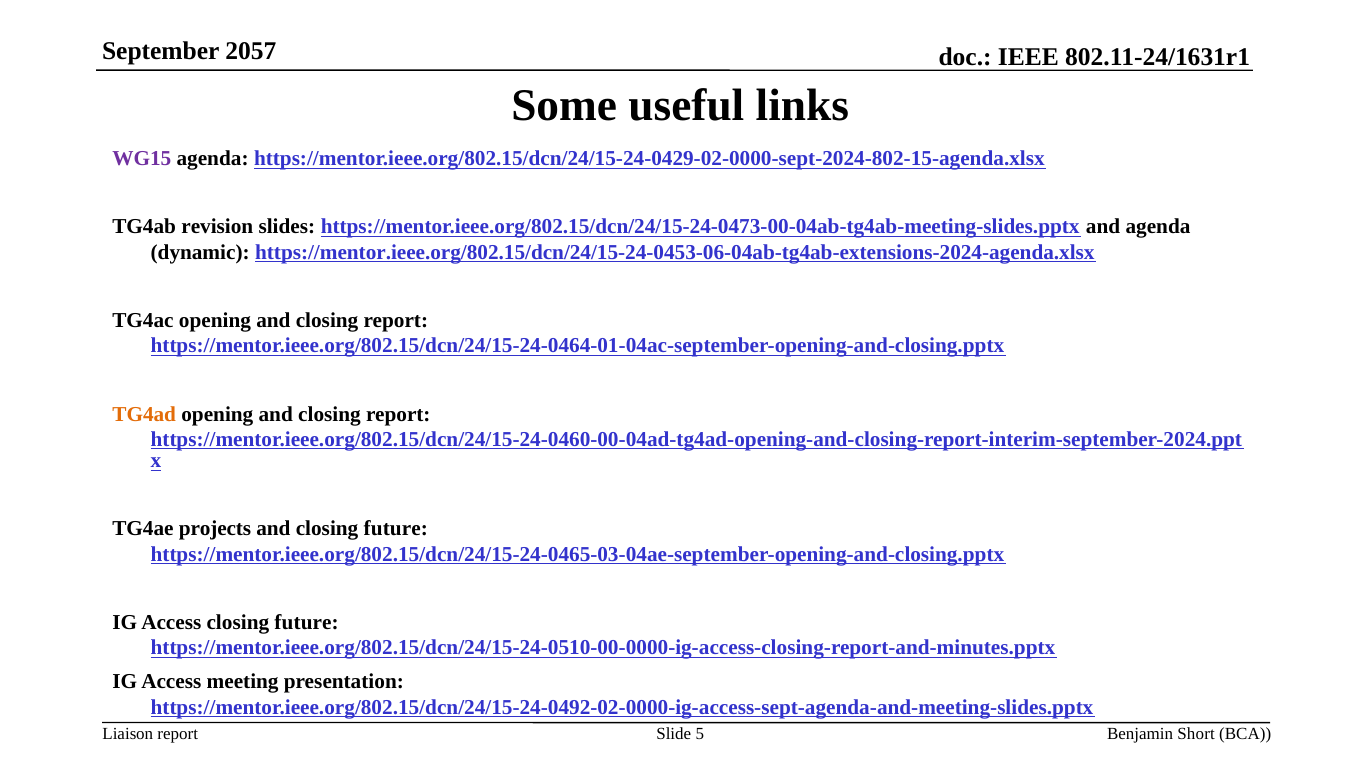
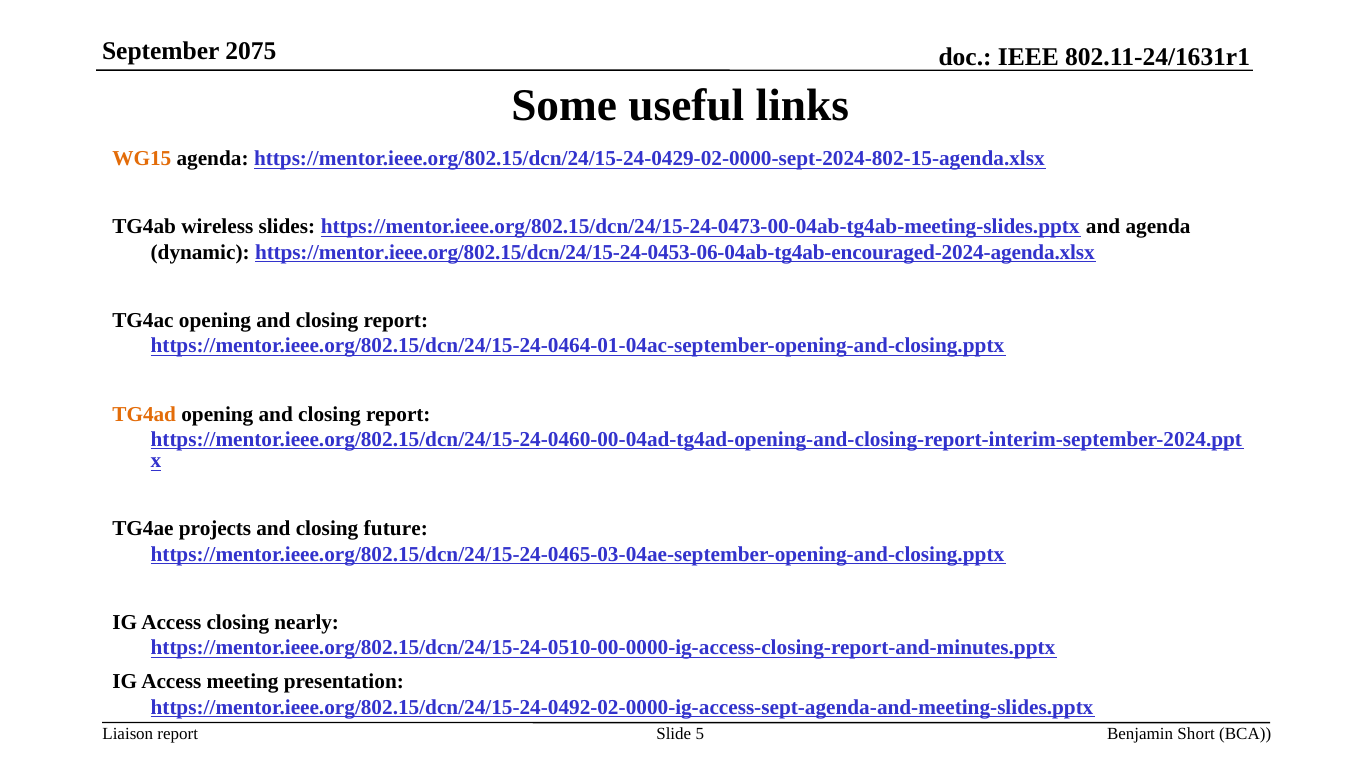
2057: 2057 -> 2075 (251, 51)
WG15 colour: purple -> orange (142, 159)
revision: revision -> wireless (217, 227)
https://mentor.ieee.org/802.15/dcn/24/15-24-0453-06-04ab-tg4ab-extensions-2024-agenda.xlsx: https://mentor.ieee.org/802.15/dcn/24/15-24-0453-06-04ab-tg4ab-extensions-2024-agenda.xlsx -> https://mentor.ieee.org/802.15/dcn/24/15-24-0453-06-04ab-tg4ab-encouraged-2024-agenda.xlsx (675, 253)
Access closing future: future -> nearly (307, 623)
